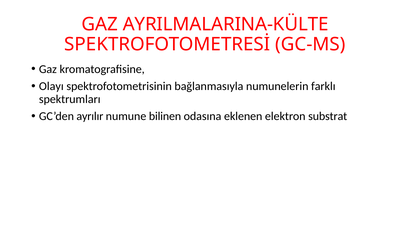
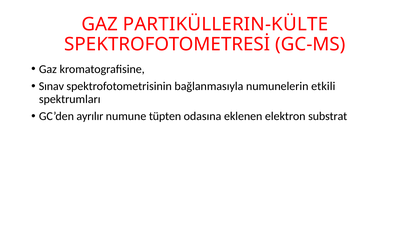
AYRILMALARINA-KÜLTE: AYRILMALARINA-KÜLTE -> PARTIKÜLLERIN-KÜLTE (225, 24)
Olayı: Olayı -> Sınav (51, 87)
farklı: farklı -> etkili (323, 87)
bilinen: bilinen -> tüpten (165, 117)
